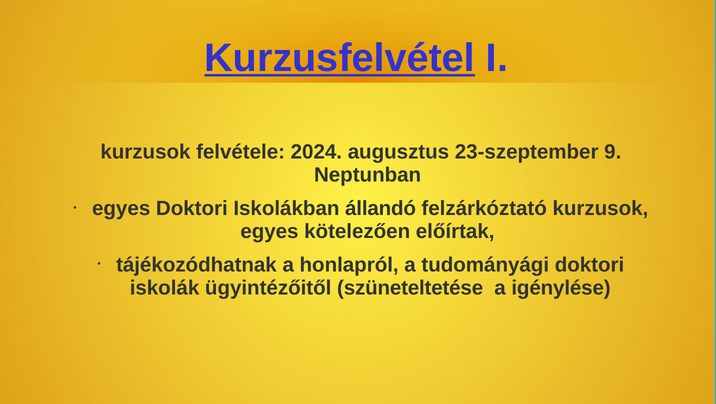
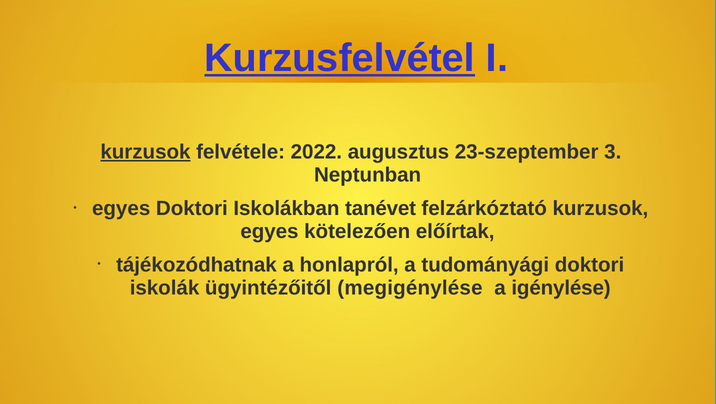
kurzusok underline: none -> present (145, 152)
2024: 2024 -> 2022 (316, 152)
9: 9 -> 3 (613, 152)
állandó: állandó -> tanévet (381, 208)
szüneteltetése: szüneteltetése -> megigénylése (410, 288)
